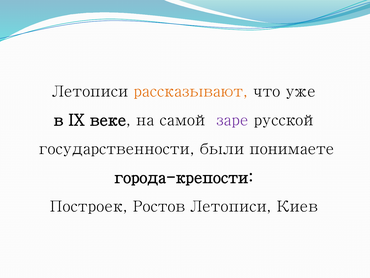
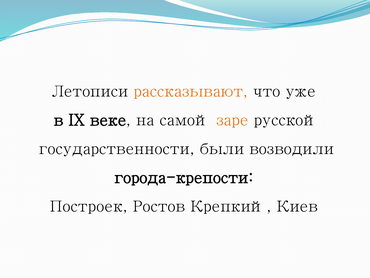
заре colour: purple -> orange (232, 120)
понимаете: понимаете -> возводили (292, 149)
Ростов Летописи: Летописи -> Крепкий (231, 206)
